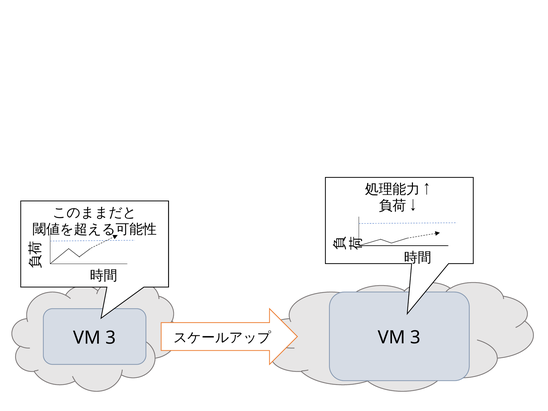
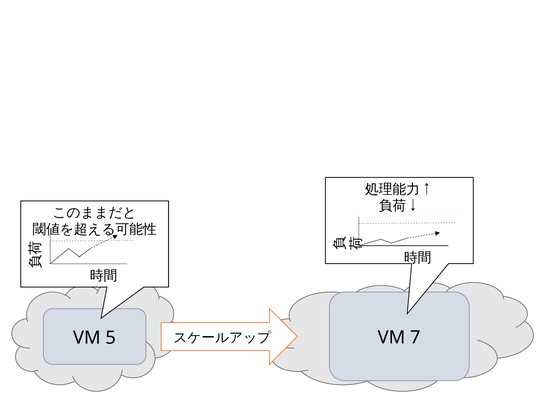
3: 3 -> 5 (111, 338)
3: 3 -> 7 (415, 338)
